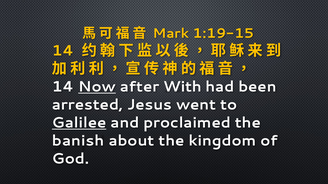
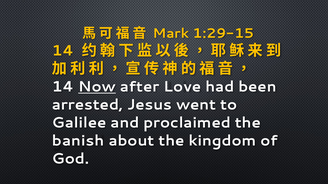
1:19-15: 1:19-15 -> 1:29-15 (223, 34)
With: With -> Love (182, 87)
Galilee underline: present -> none (79, 123)
